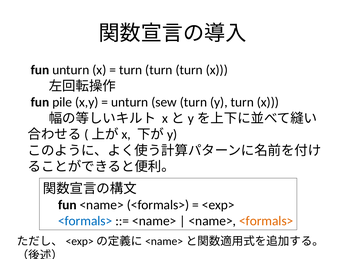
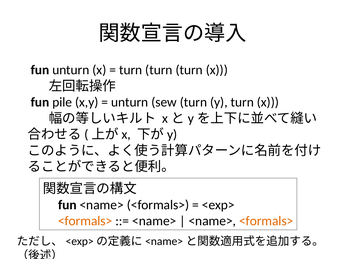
<formals> colour: blue -> orange (85, 221)
